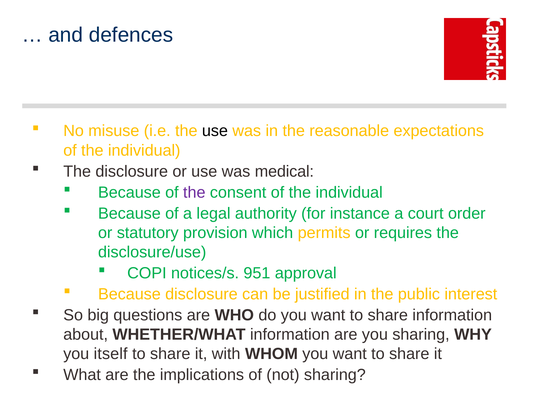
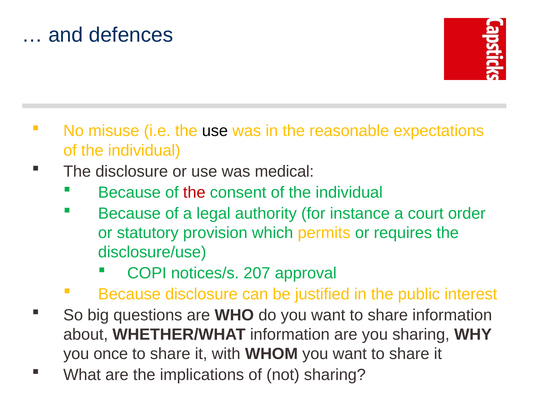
the colour: purple -> red (194, 192)
951: 951 -> 207 (257, 273)
itself: itself -> once (111, 354)
